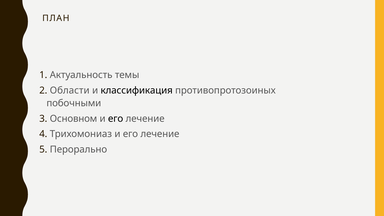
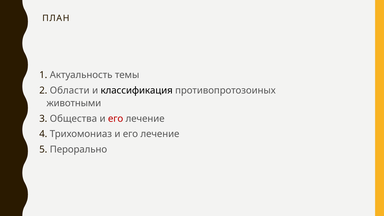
побочными: побочными -> животными (74, 103)
Основном: Основном -> Общества (73, 119)
его colour: black -> red (116, 119)
